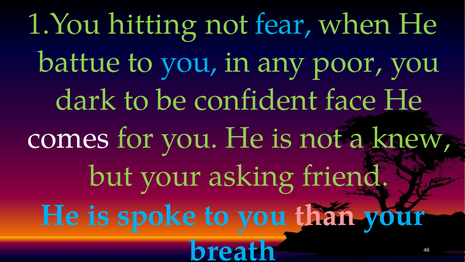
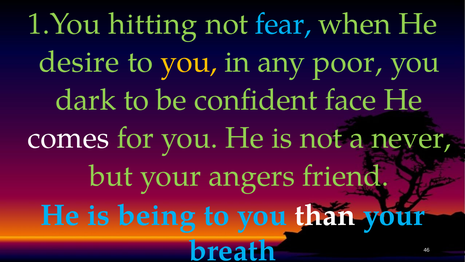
battue: battue -> desire (79, 62)
you colour: light blue -> yellow (189, 62)
knew: knew -> never (411, 138)
asking: asking -> angers (252, 176)
spoke: spoke -> being (157, 215)
than colour: pink -> white (325, 215)
